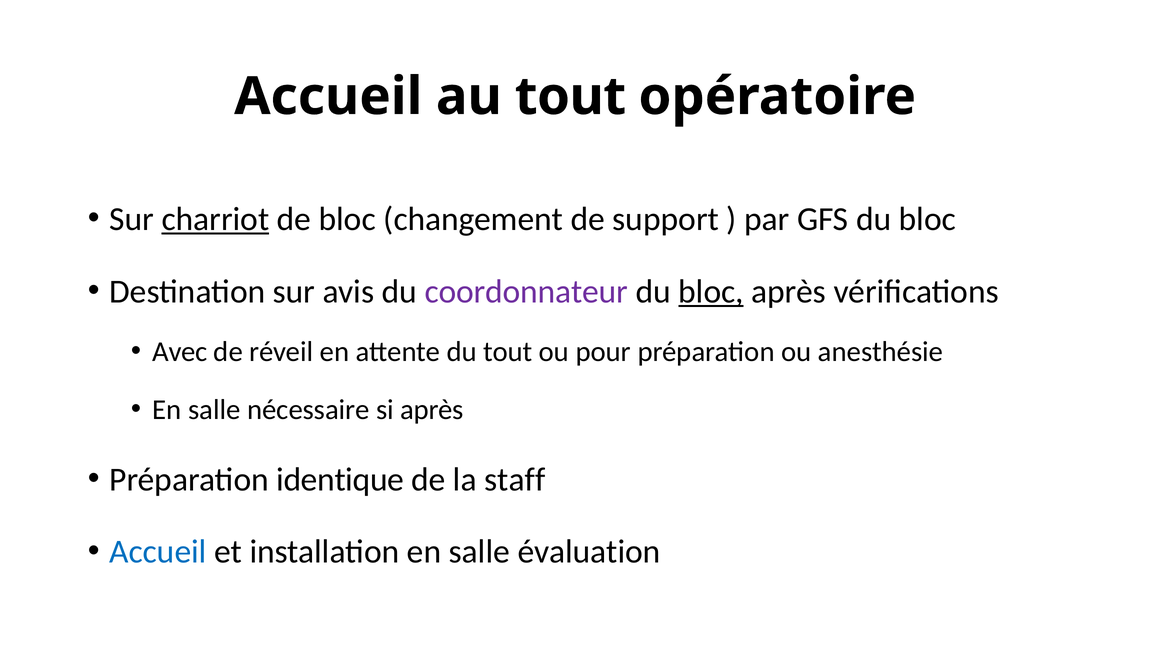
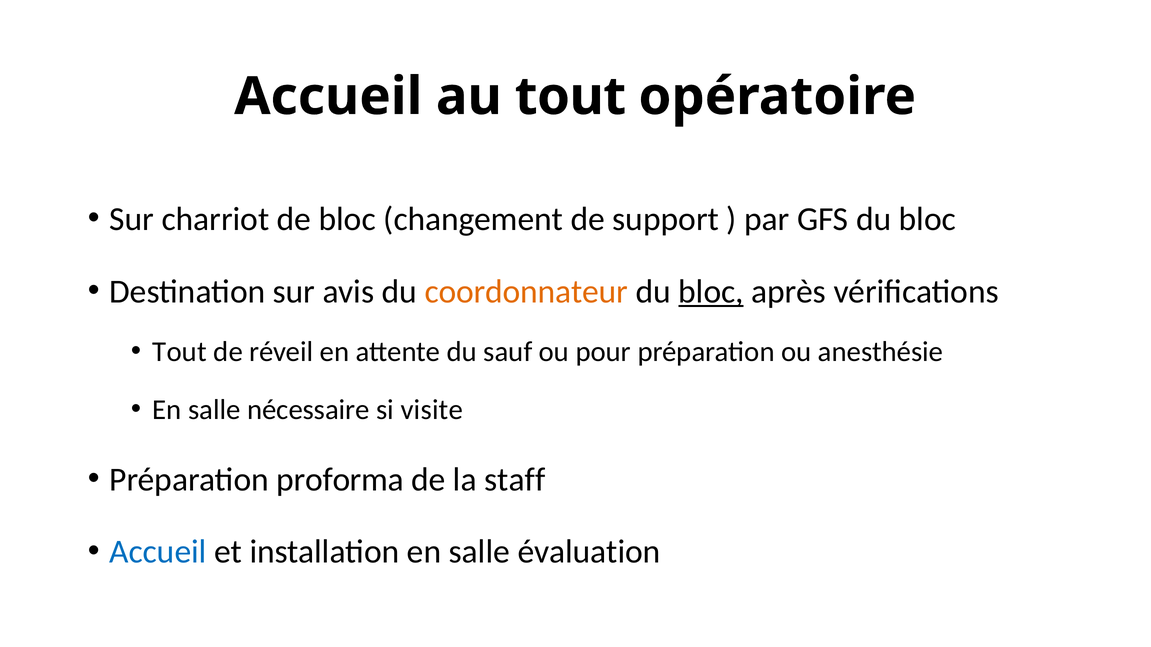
charriot underline: present -> none (215, 219)
coordonnateur colour: purple -> orange (526, 292)
Avec: Avec -> Tout (180, 352)
du tout: tout -> sauf (508, 352)
si après: après -> visite (432, 410)
identique: identique -> proforma (340, 480)
